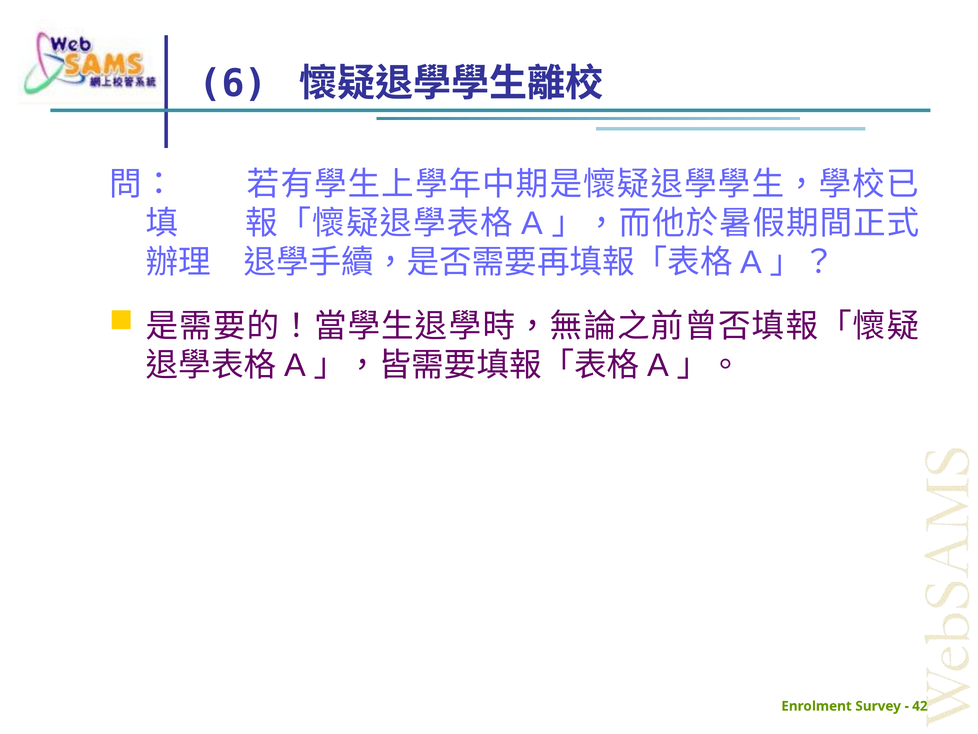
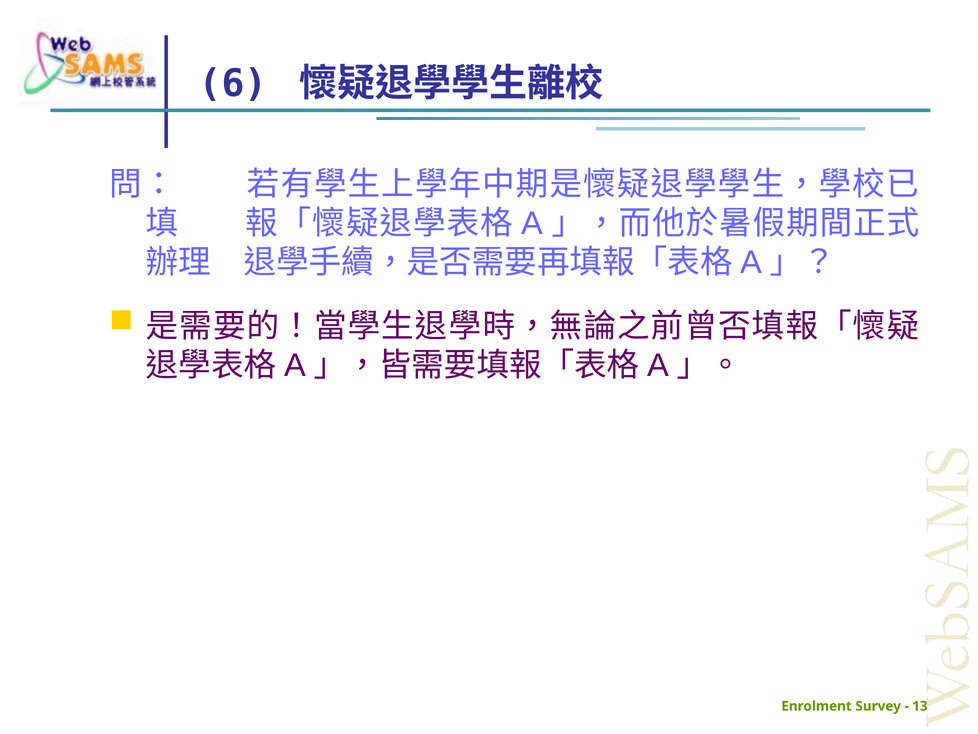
42: 42 -> 13 (920, 706)
